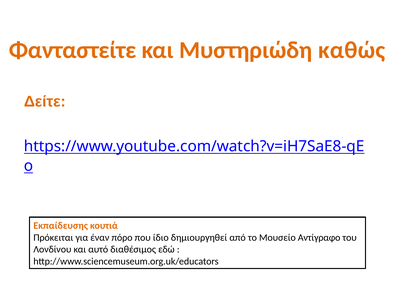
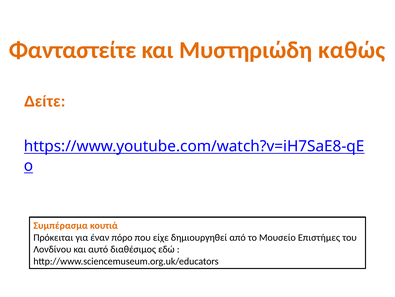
Εκπαίδευσης: Εκπαίδευσης -> Συμπέρασμα (61, 225)
ίδιο: ίδιο -> είχε (161, 237)
Αντίγραφο: Αντίγραφο -> Επιστήμες (319, 237)
